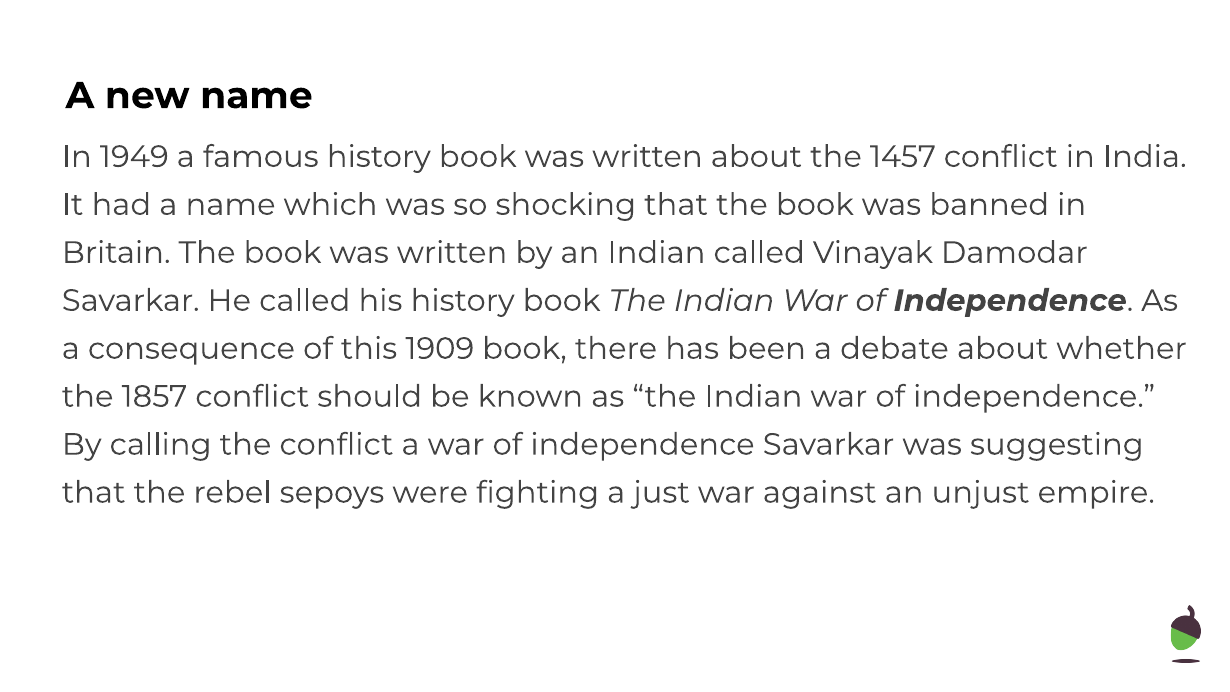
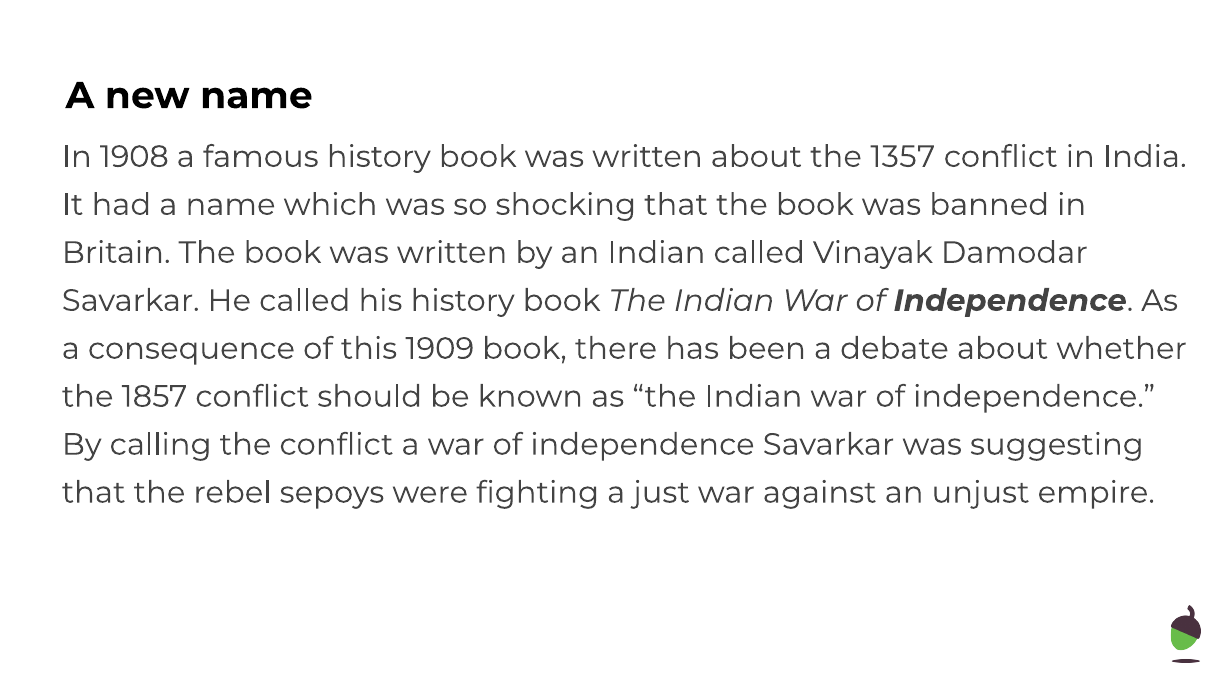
1949: 1949 -> 1908 (134, 157)
1457: 1457 -> 1357 (903, 157)
